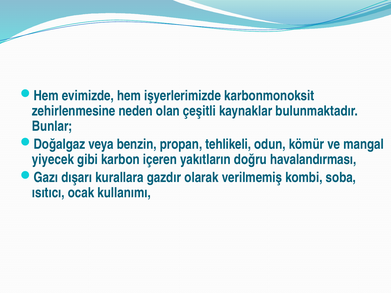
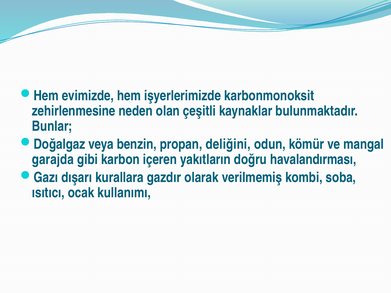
tehlikeli: tehlikeli -> deliğini (228, 144)
yiyecek: yiyecek -> garajda (53, 160)
